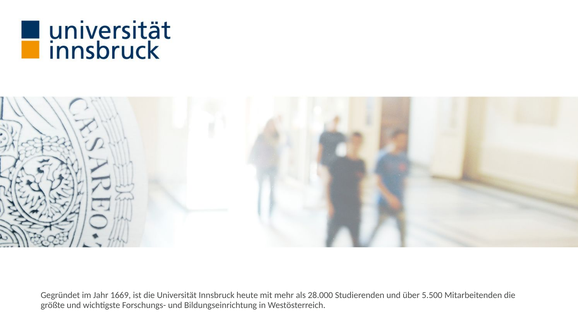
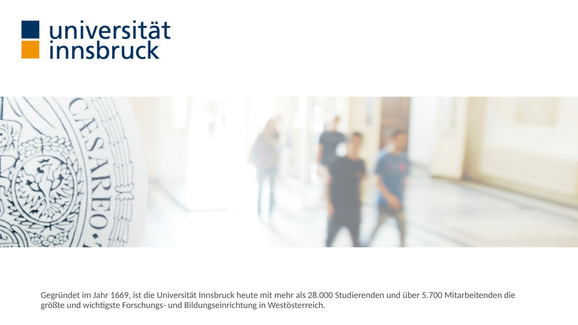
5.500: 5.500 -> 5.700 (432, 295)
